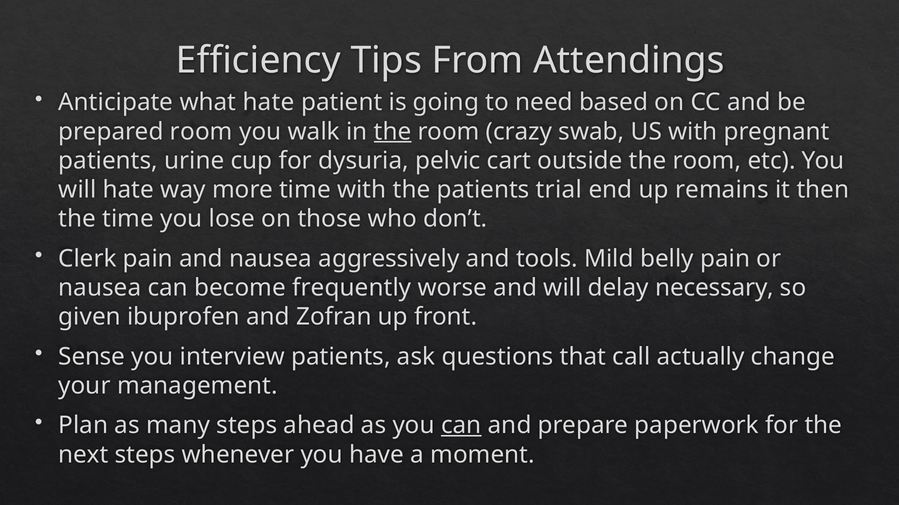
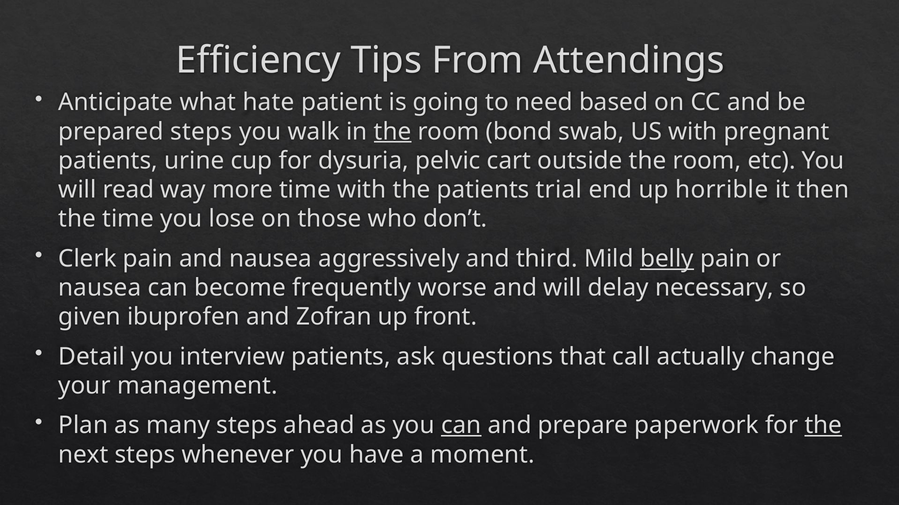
prepared room: room -> steps (201, 132)
crazy: crazy -> bond (519, 132)
will hate: hate -> read (128, 190)
remains: remains -> horrible (722, 190)
tools: tools -> third (547, 259)
belly underline: none -> present (667, 259)
Sense: Sense -> Detail (92, 357)
the underline: none -> present (823, 426)
